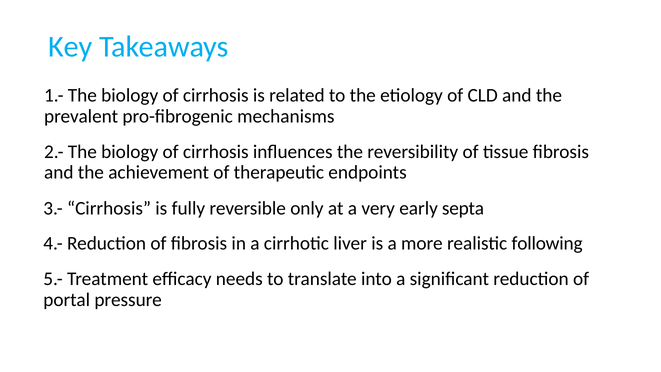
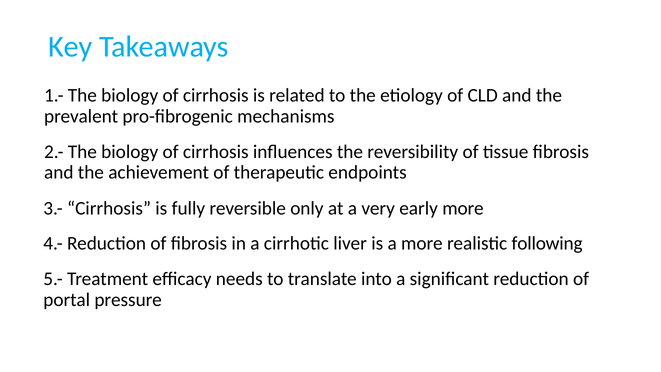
early septa: septa -> more (463, 208)
